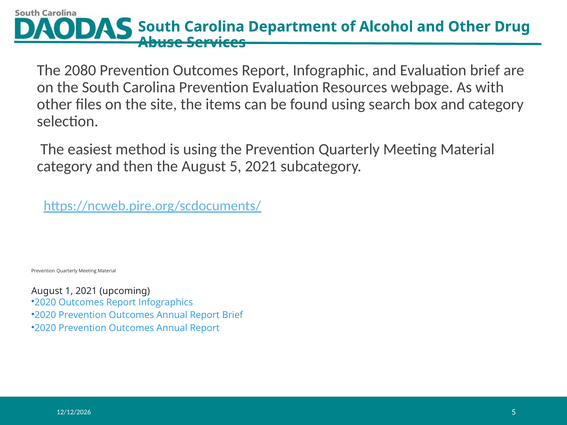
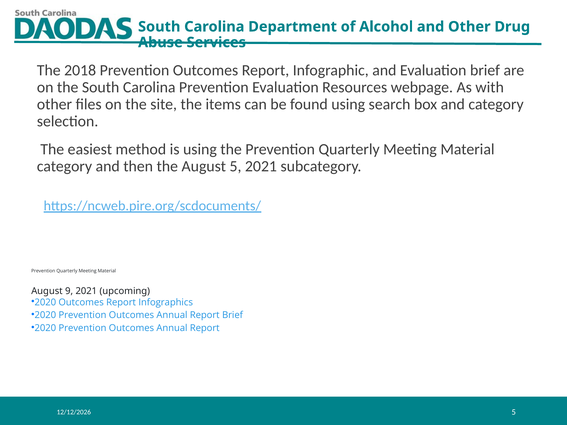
2080: 2080 -> 2018 (80, 70)
1: 1 -> 9 (69, 291)
